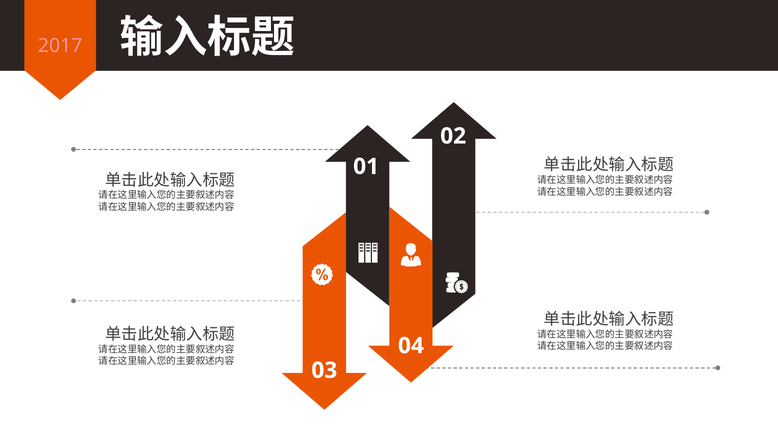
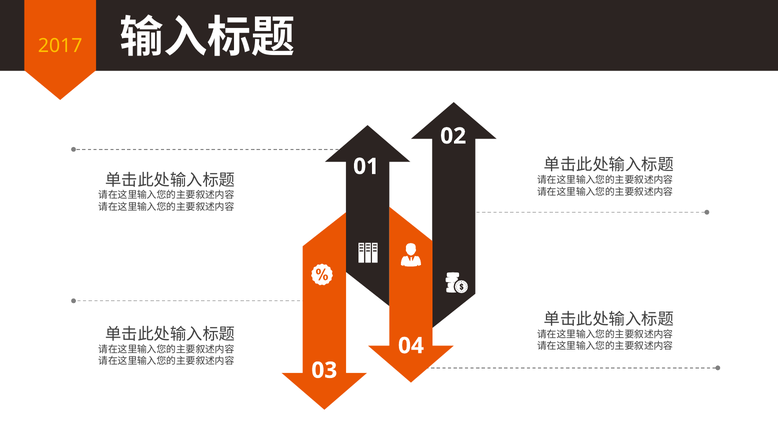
2017 colour: pink -> yellow (60, 46)
